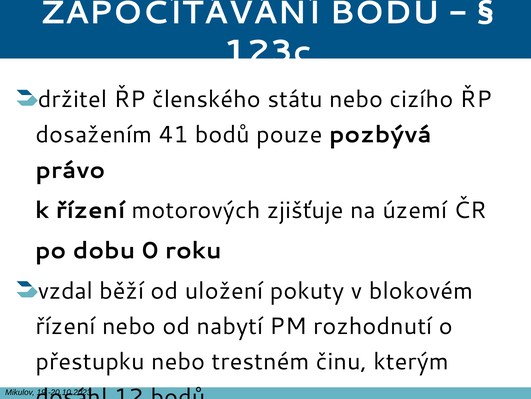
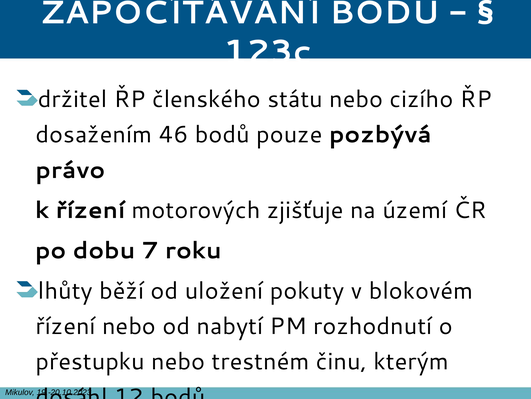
41: 41 -> 46 (173, 135)
0: 0 -> 7 (150, 250)
vzdal: vzdal -> lhůty (65, 290)
